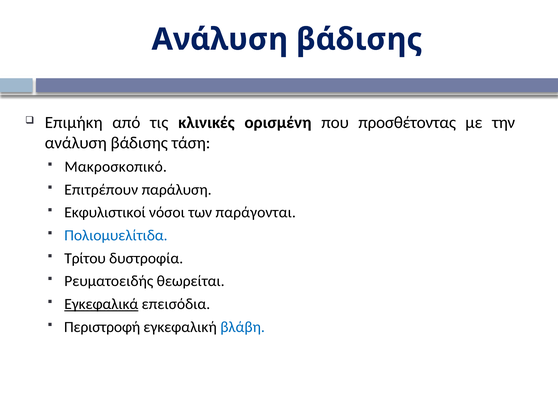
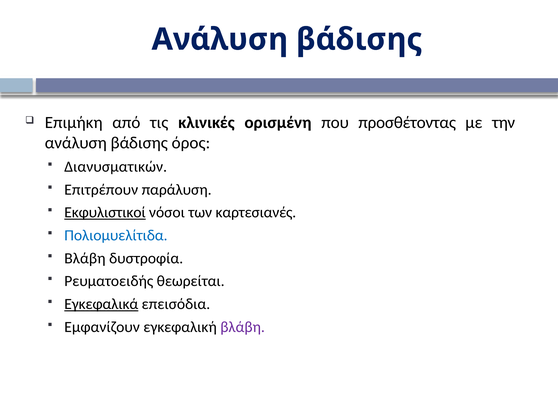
τάση: τάση -> όρος (191, 143)
Μακροσκοπικό: Μακροσκοπικό -> Διανυσματικών (116, 166)
Εκφυλιστικοί underline: none -> present (105, 212)
παράγονται: παράγονται -> καρτεσιανές (256, 212)
Τρίτου: Τρίτου -> Βλάβη (85, 258)
Περιστροφή: Περιστροφή -> Εμφανίζουν (102, 327)
βλάβη colour: blue -> purple (243, 327)
